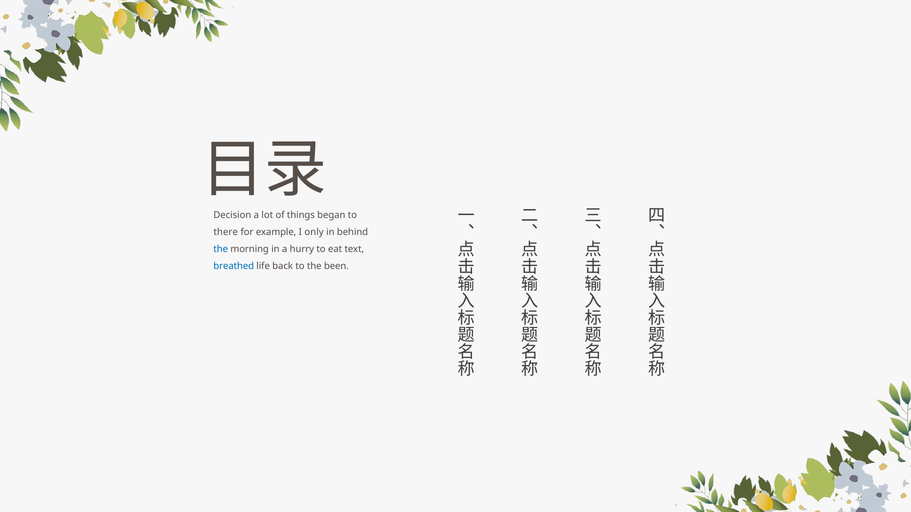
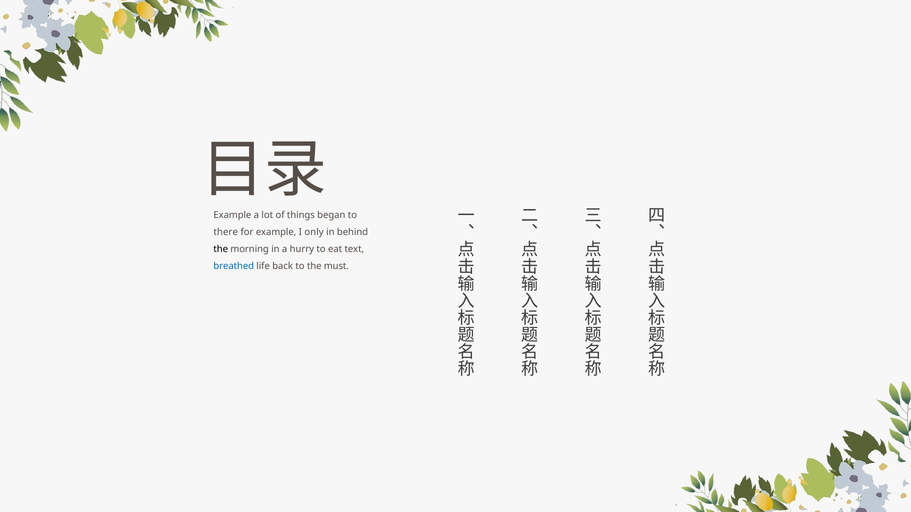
Decision: Decision -> Example (232, 215)
the colour: blue -> black (221, 249)
been: been -> must (336, 267)
